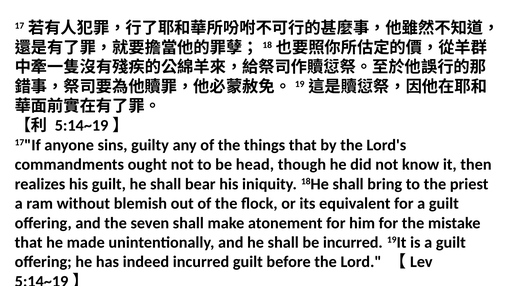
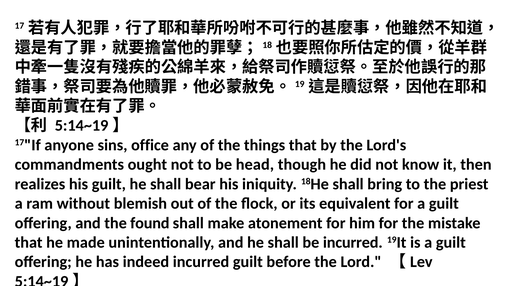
guilty: guilty -> office (150, 145)
seven: seven -> found (150, 223)
